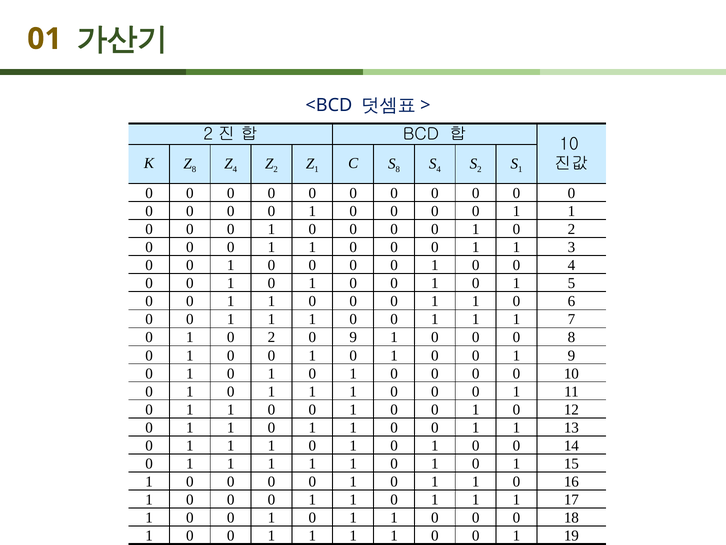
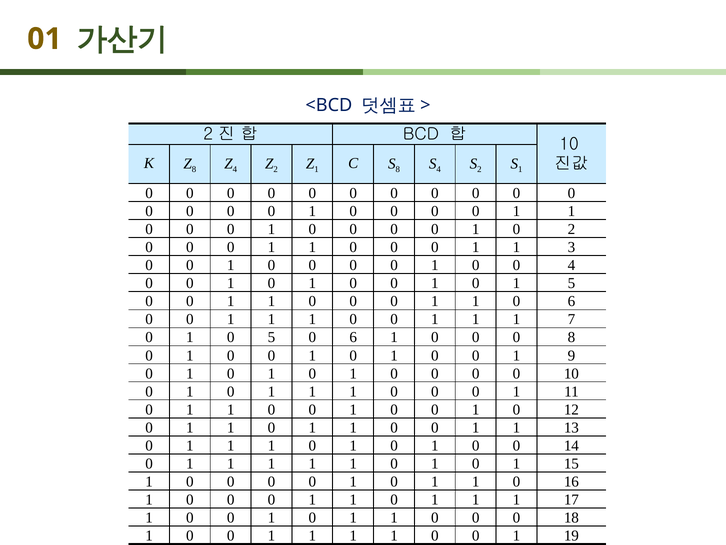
2: 2 -> 5 (271, 337)
9: 9 -> 6 (353, 337)
